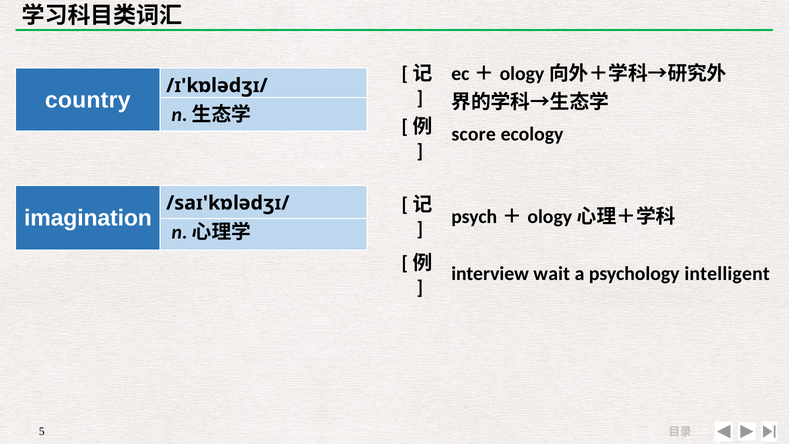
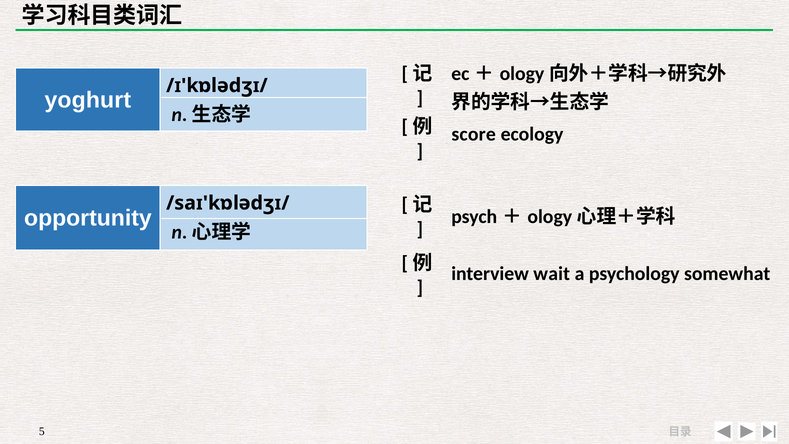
country: country -> yoghurt (88, 100)
imagination: imagination -> opportunity (88, 218)
intelligent: intelligent -> somewhat (727, 273)
